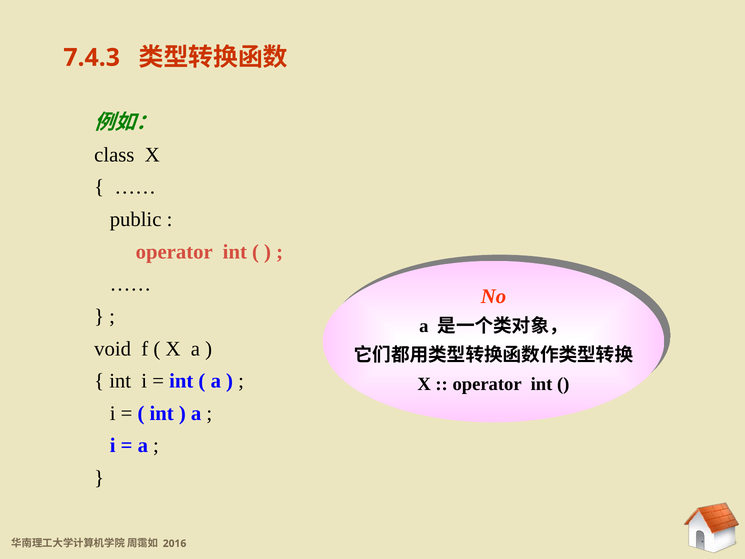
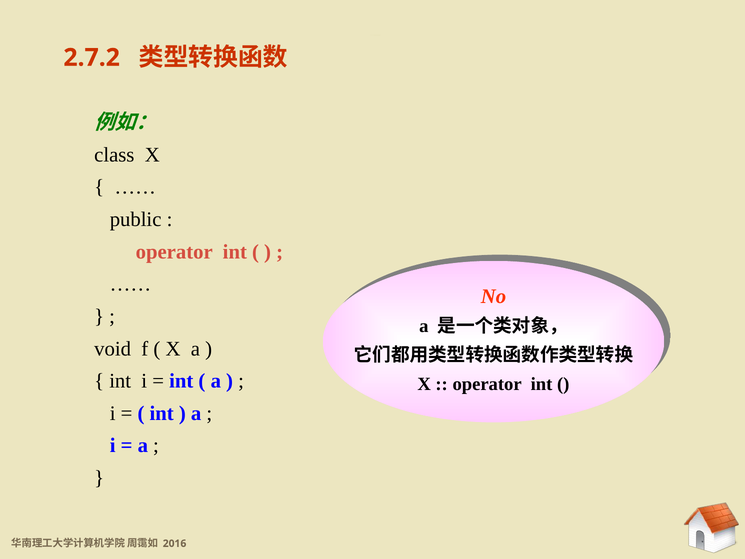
7.4.3: 7.4.3 -> 2.7.2 (92, 58)
